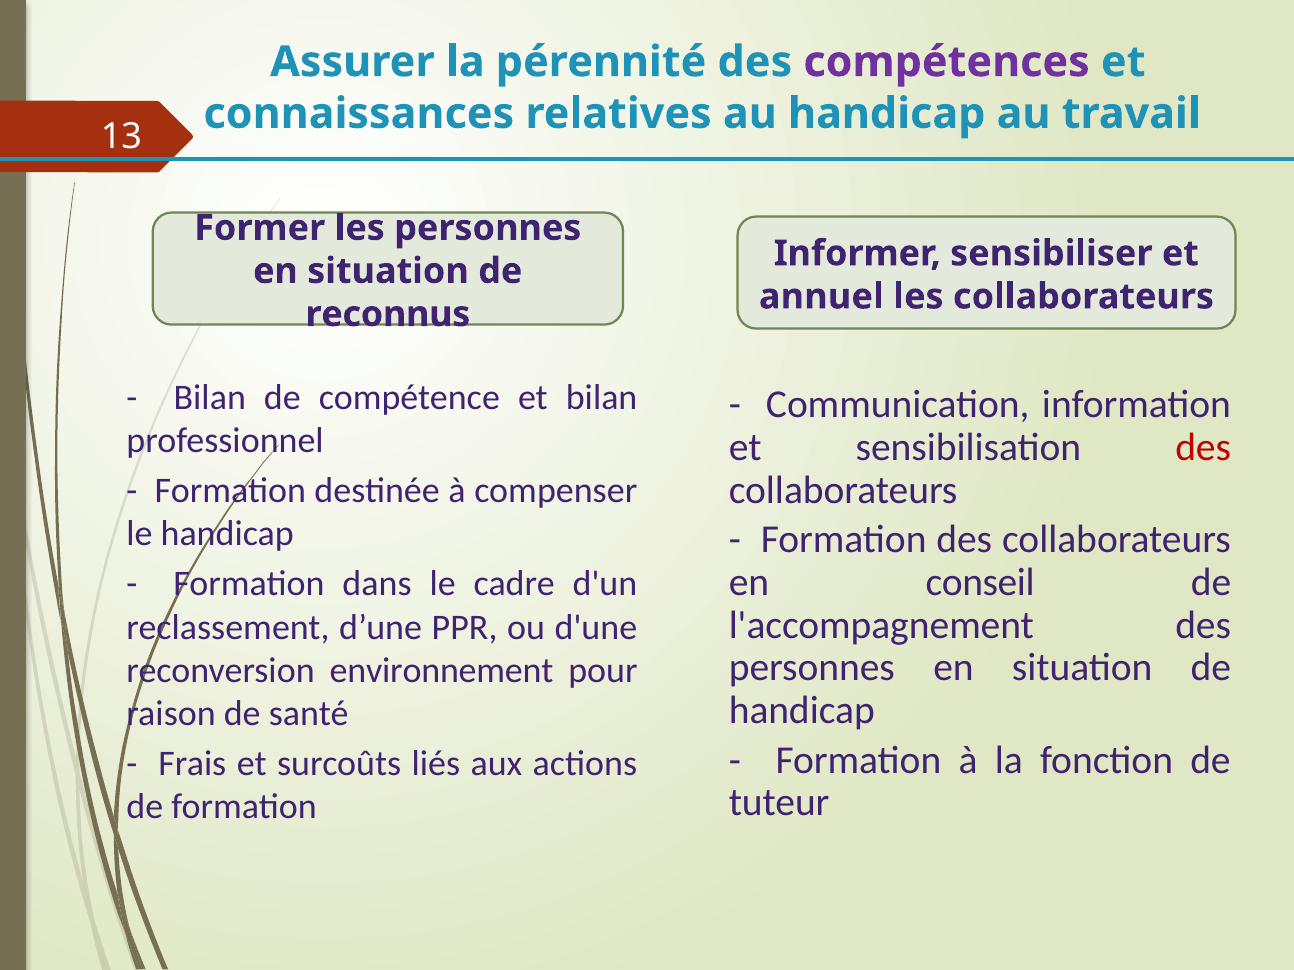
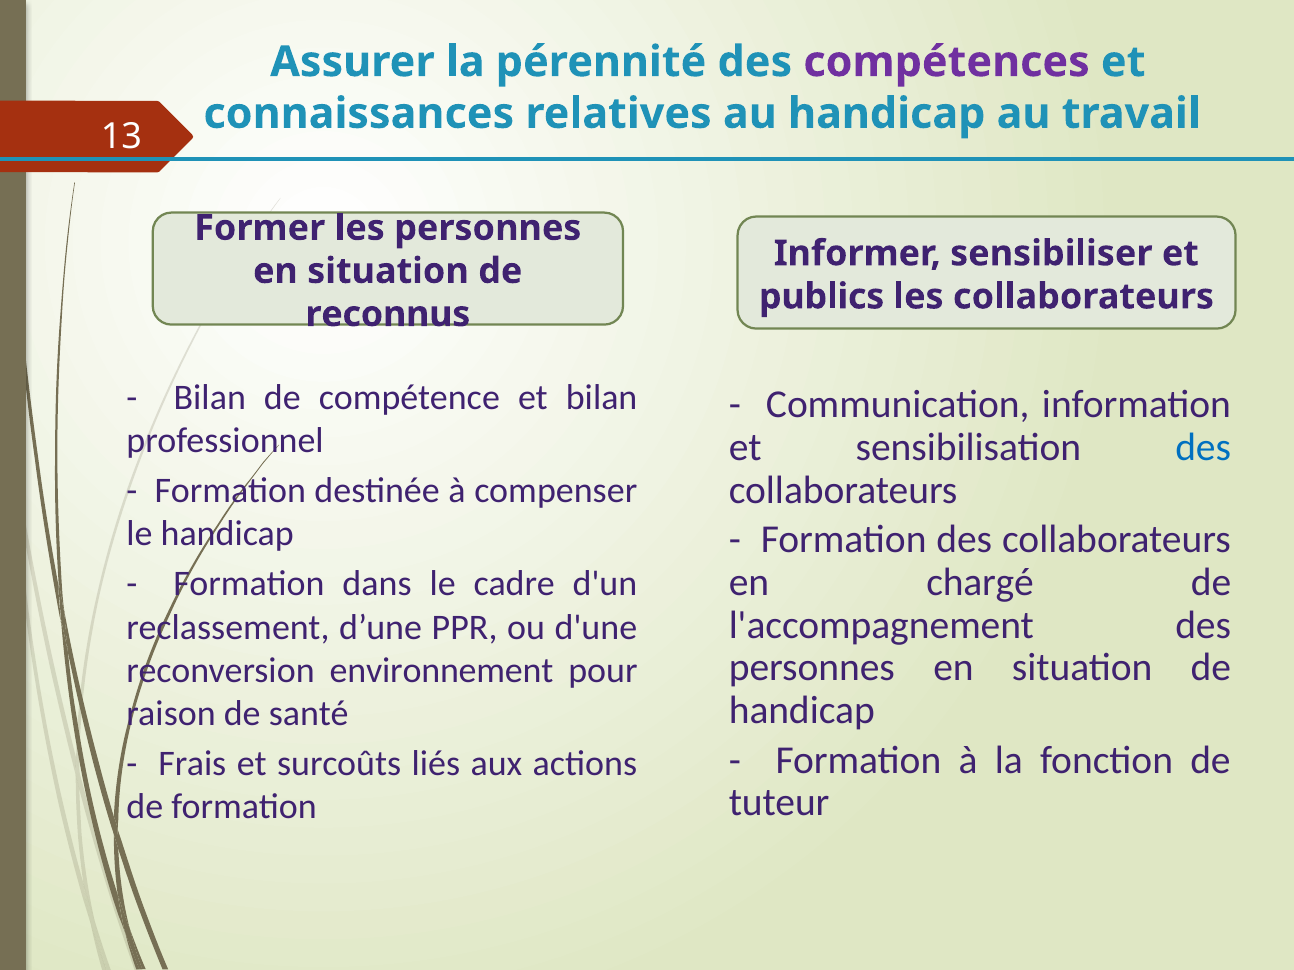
annuel: annuel -> publics (822, 297)
des colour: red -> blue (1203, 448)
conseil: conseil -> chargé (980, 583)
